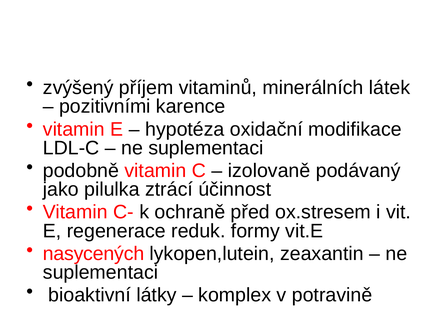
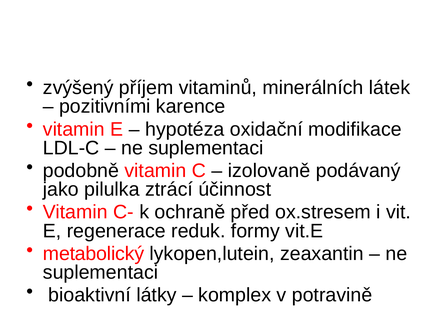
nasycených: nasycených -> metabolický (94, 254)
